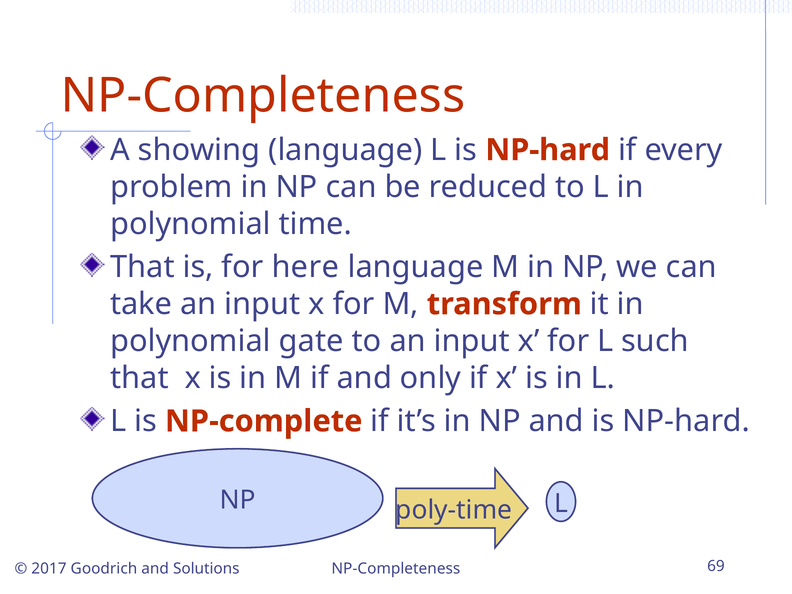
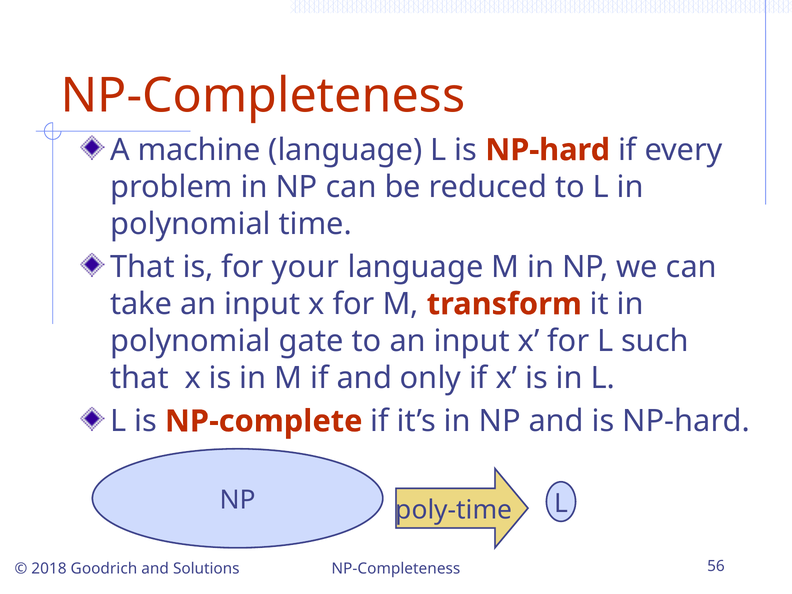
showing: showing -> machine (199, 150)
here: here -> your (305, 267)
2017: 2017 -> 2018 (49, 569)
69: 69 -> 56 (716, 566)
